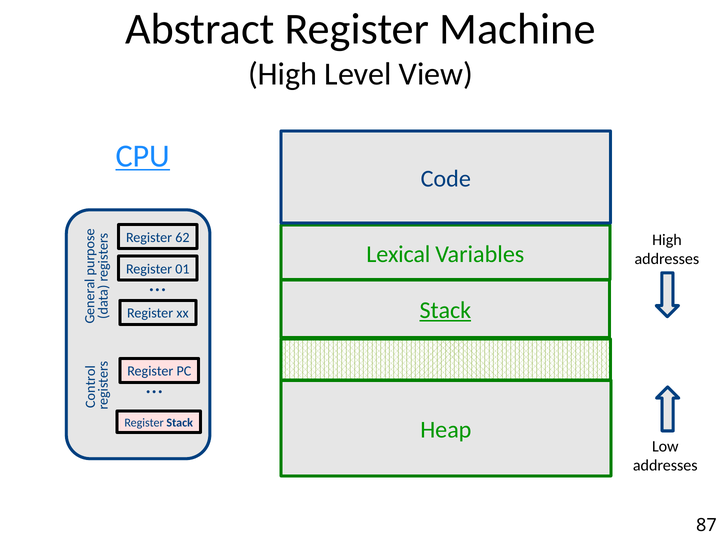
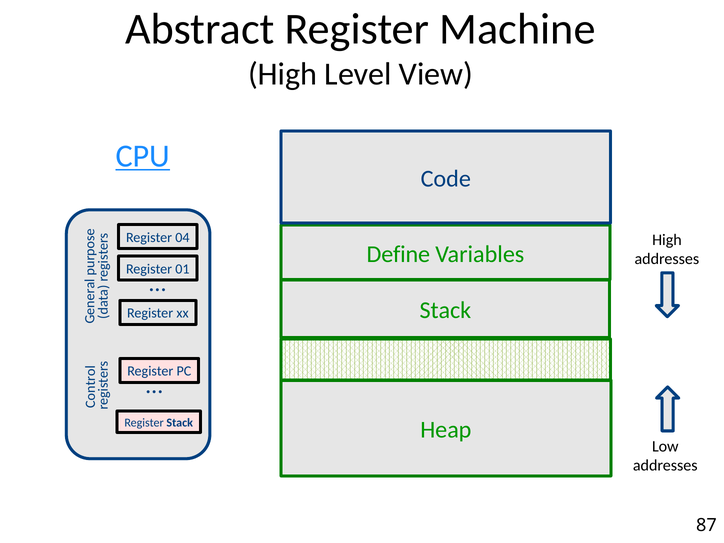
62: 62 -> 04 (182, 238)
Lexical: Lexical -> Define (398, 254)
Stack underline: present -> none (445, 310)
